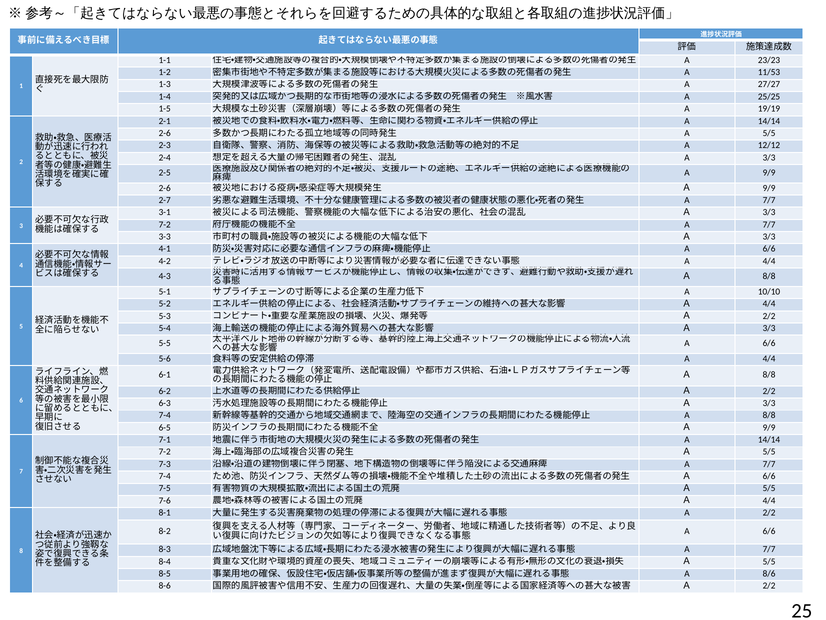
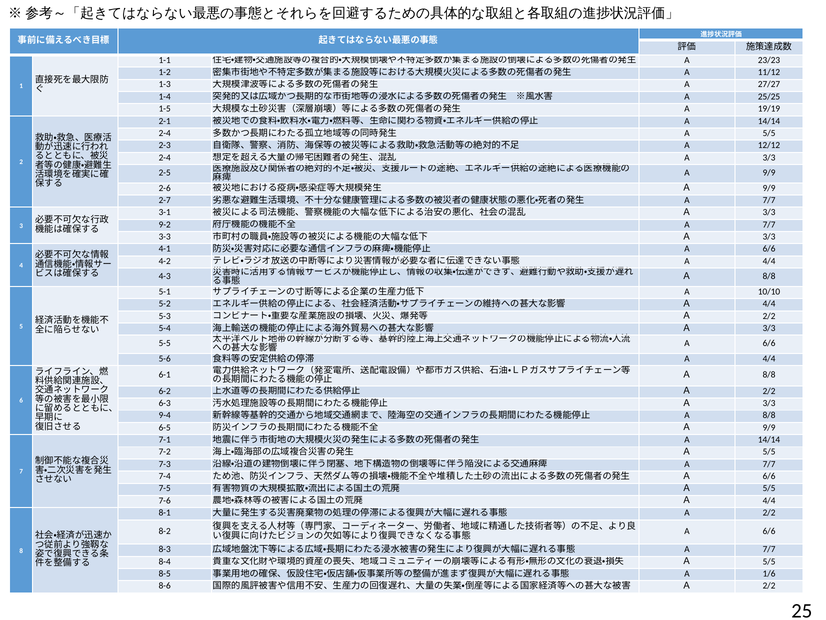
11/53: 11/53 -> 11/12 (769, 72)
2-6: 2-6 -> 2-4 (165, 133)
7-2: 7-2 -> 9-2 (165, 224)
7-4: 7-4 -> 9-4 (165, 415)
8/6: 8/6 -> 1/6 (769, 573)
